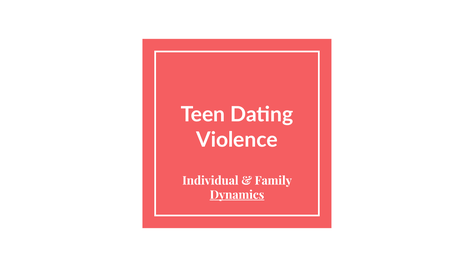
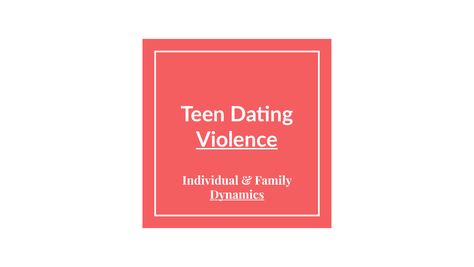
Violence underline: none -> present (237, 140)
